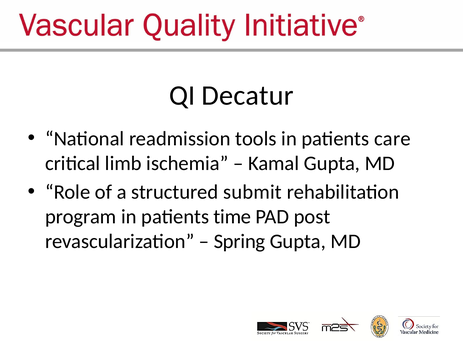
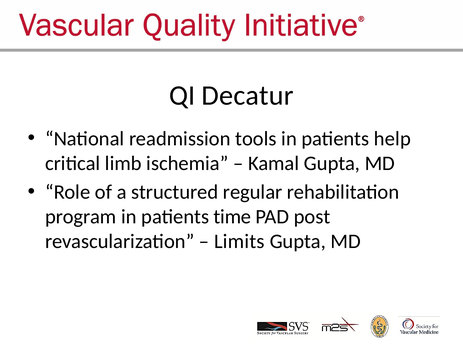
care: care -> help (392, 139)
submit: submit -> regular (253, 192)
Spring: Spring -> Limits (239, 242)
